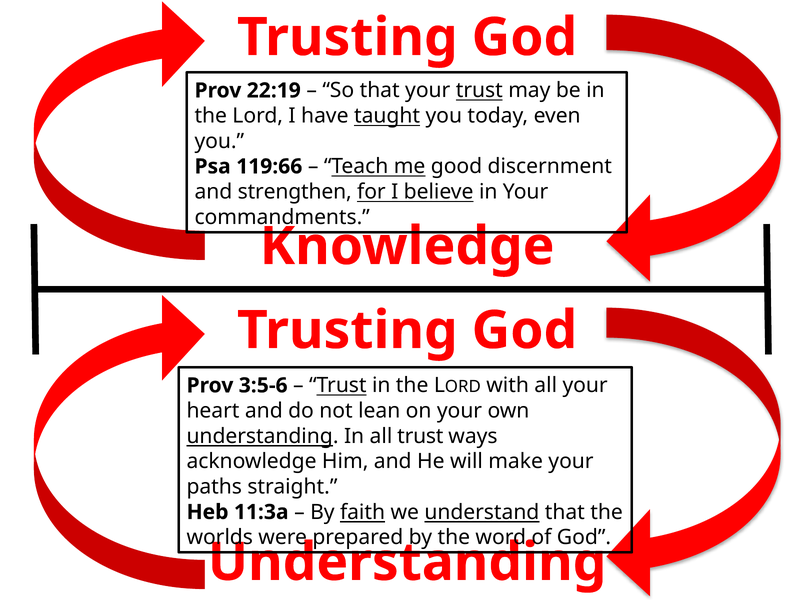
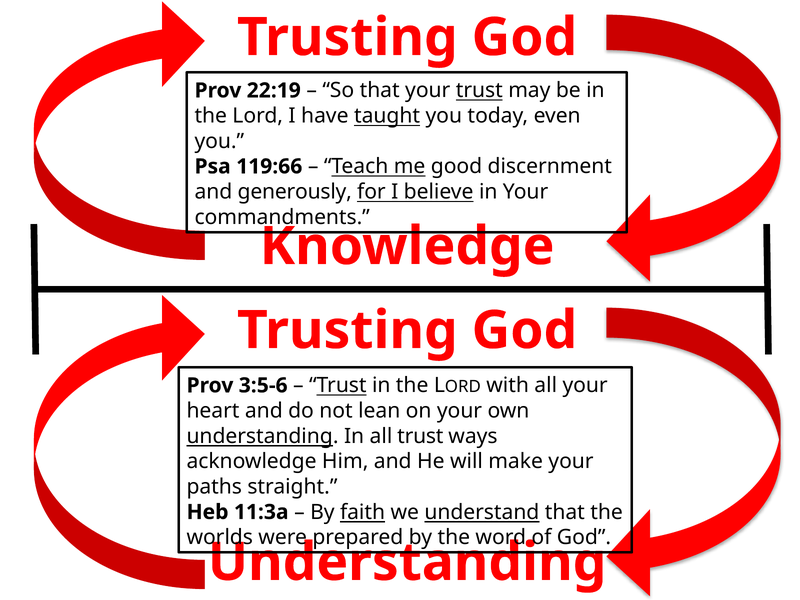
strengthen: strengthen -> generously (295, 192)
